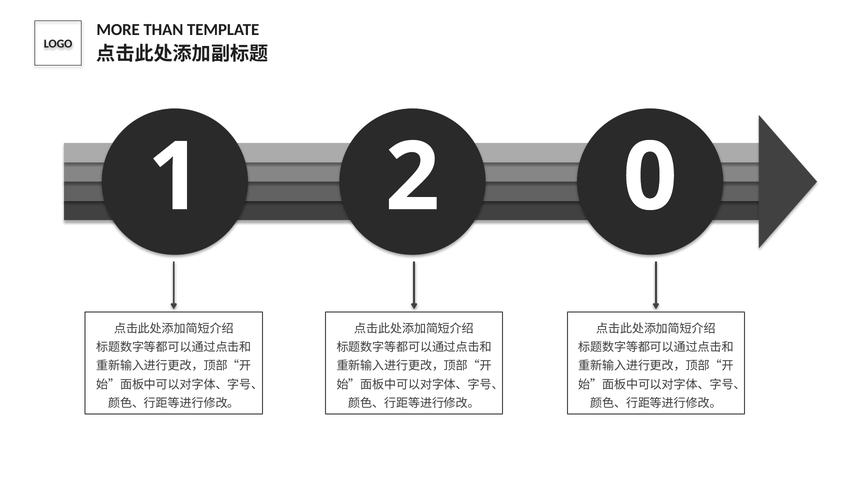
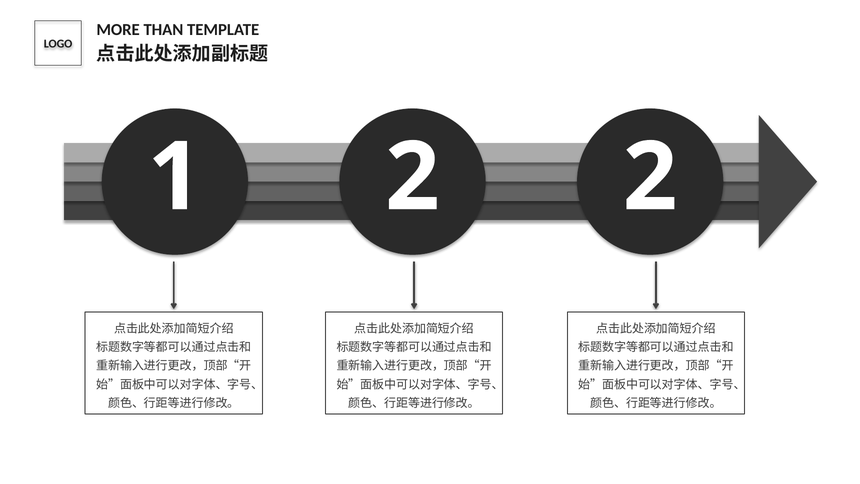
2 0: 0 -> 2 (650, 178)
